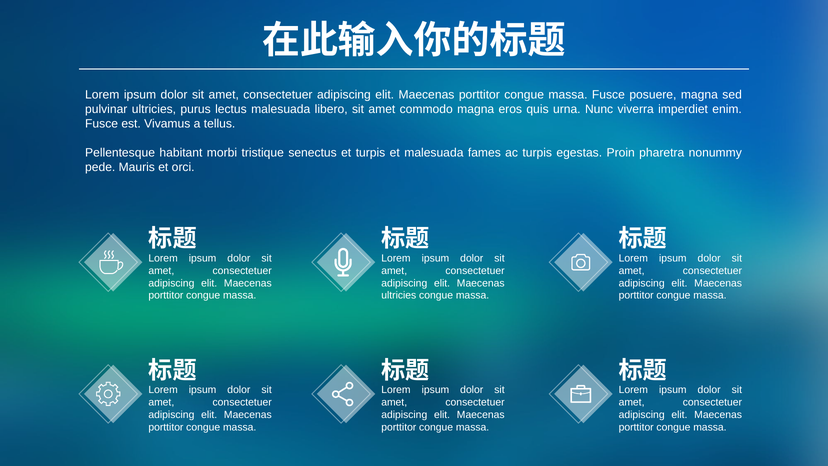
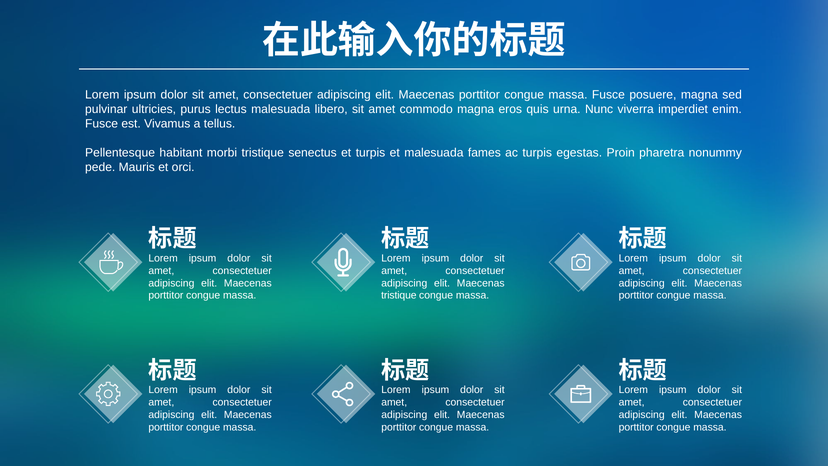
ultricies: ultricies -> tristique (399, 295)
